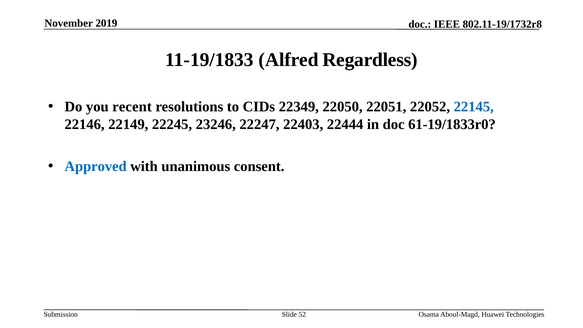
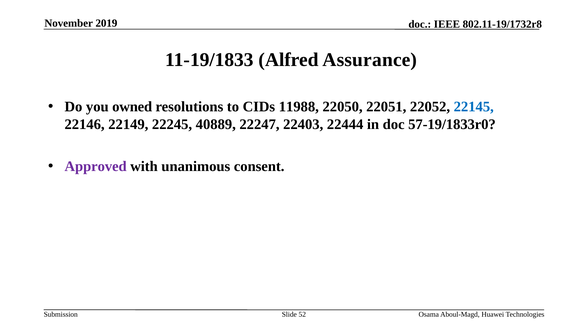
Regardless: Regardless -> Assurance (370, 60)
recent: recent -> owned (132, 107)
22349: 22349 -> 11988 (299, 107)
23246: 23246 -> 40889 (216, 124)
61-19/1833r0: 61-19/1833r0 -> 57-19/1833r0 (452, 124)
Approved colour: blue -> purple (96, 166)
